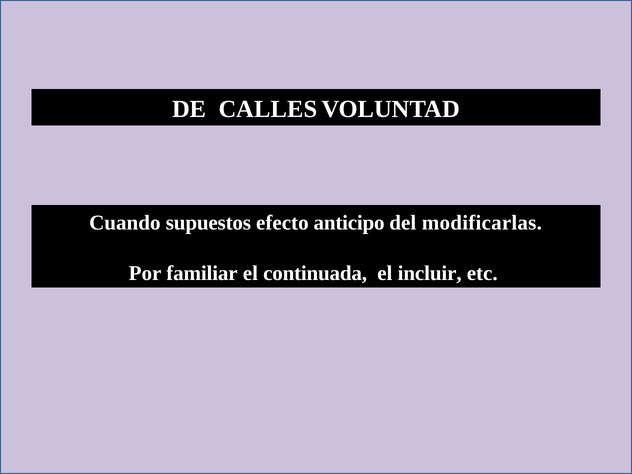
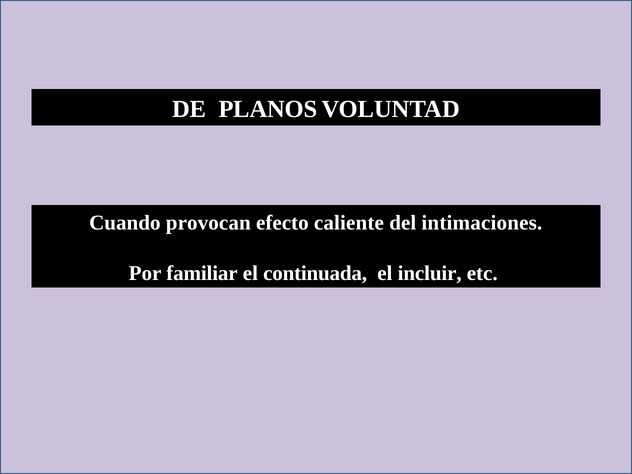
CALLES: CALLES -> PLANOS (268, 109)
supuestos: supuestos -> provocan (208, 223)
anticipo: anticipo -> caliente (349, 223)
modificarlas: modificarlas -> intimaciones (482, 223)
